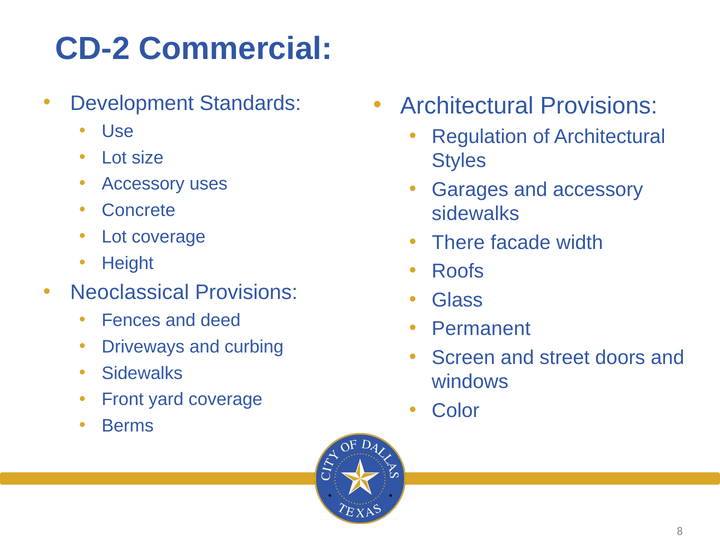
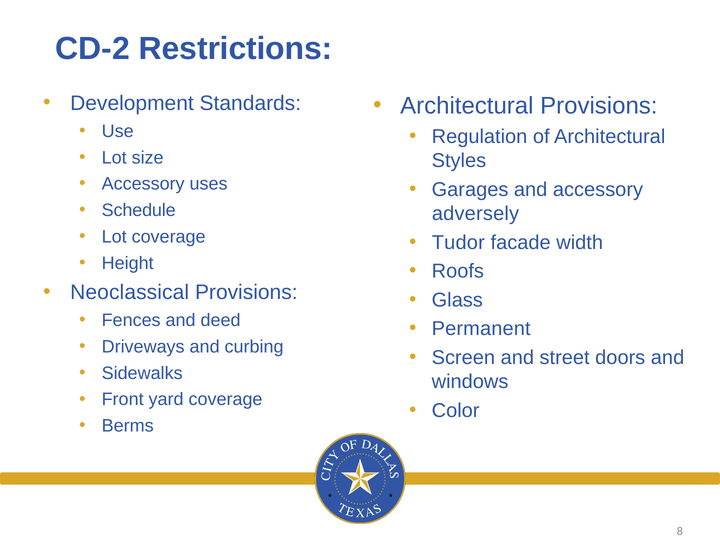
Commercial: Commercial -> Restrictions (236, 49)
Concrete: Concrete -> Schedule (139, 210)
sidewalks: sidewalks -> adversely (476, 214)
There: There -> Tudor (458, 242)
